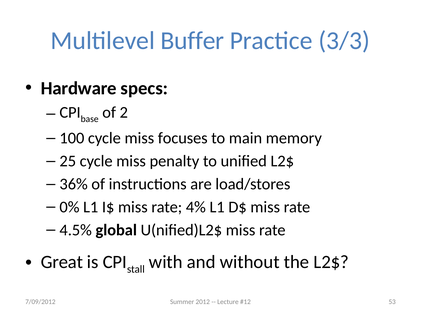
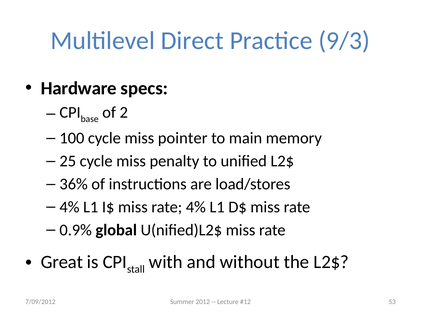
Buffer: Buffer -> Direct (192, 41)
3/3: 3/3 -> 9/3 (344, 41)
focuses: focuses -> pointer (183, 138)
0%: 0% -> 4% (69, 207)
4.5%: 4.5% -> 0.9% (76, 230)
